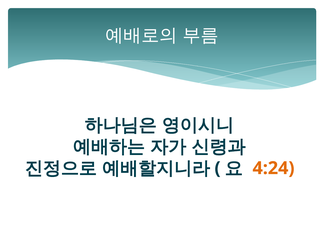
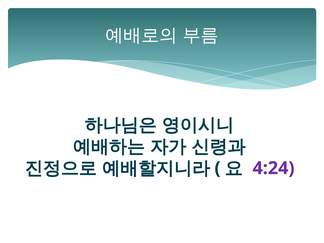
4:24 colour: orange -> purple (274, 168)
